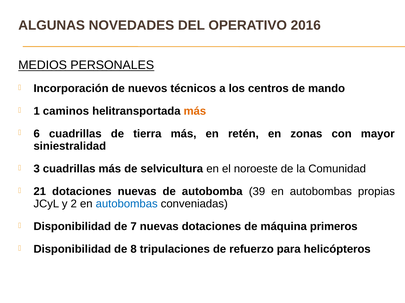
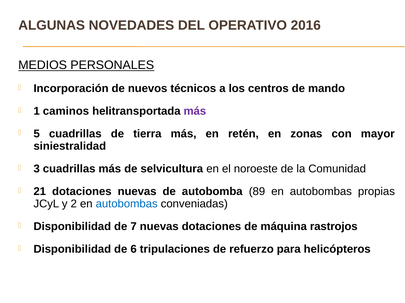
más colour: orange -> purple (195, 111)
6: 6 -> 5 (37, 134)
39: 39 -> 89 (257, 192)
primeros: primeros -> rastrojos (334, 227)
8: 8 -> 6 (134, 250)
